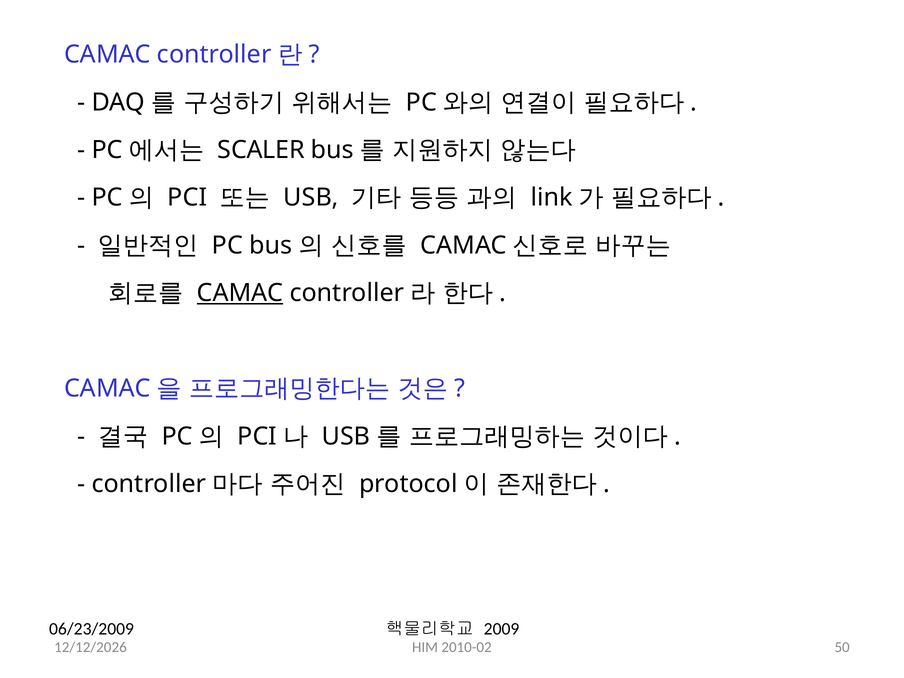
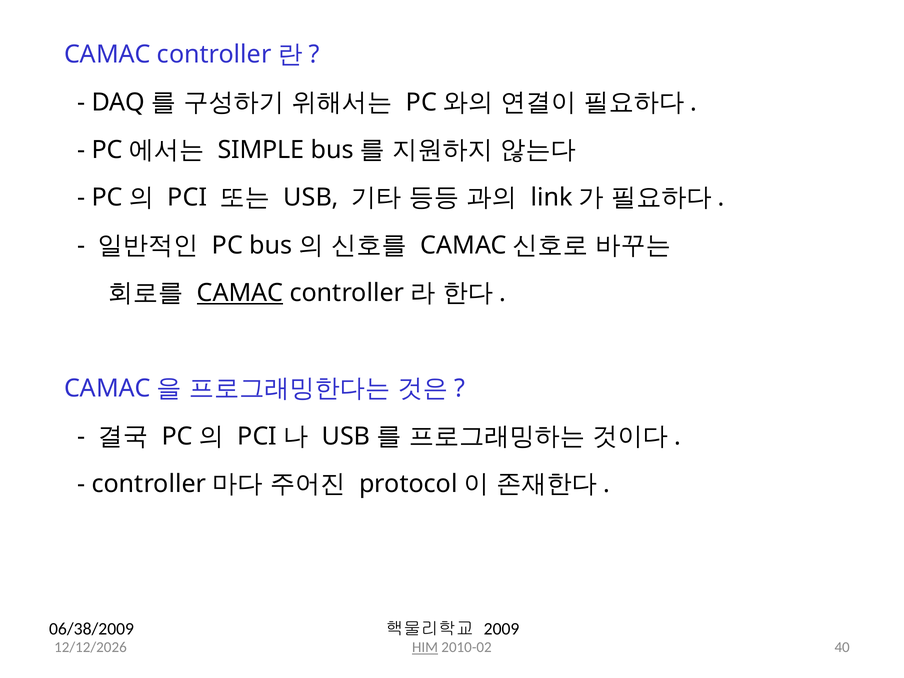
SCALER: SCALER -> SIMPLE (261, 150)
06/23/2009: 06/23/2009 -> 06/38/2009 (92, 629)
HIM underline: none -> present (425, 647)
50: 50 -> 40 (842, 647)
